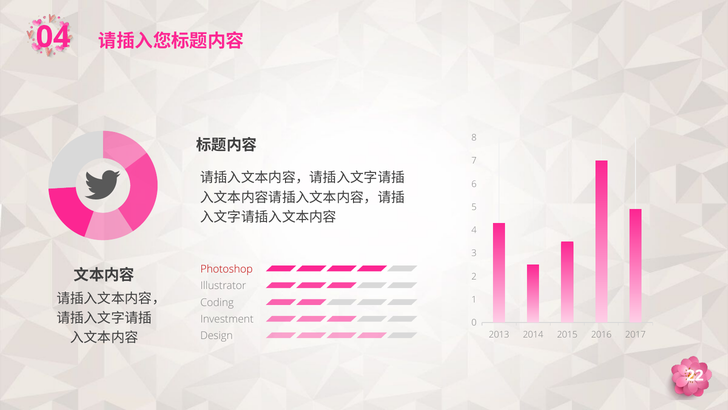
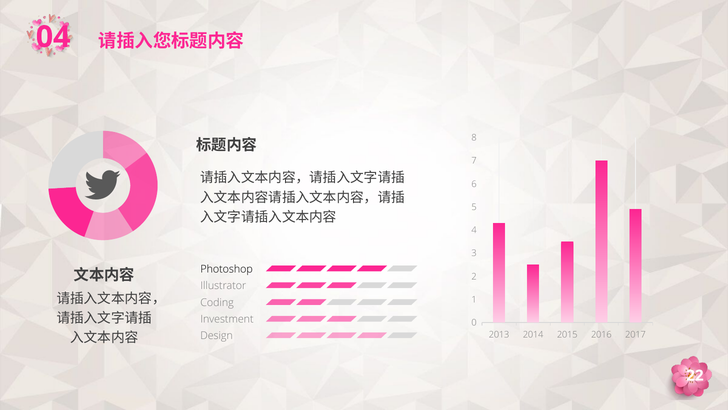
Photoshop colour: red -> black (227, 269)
